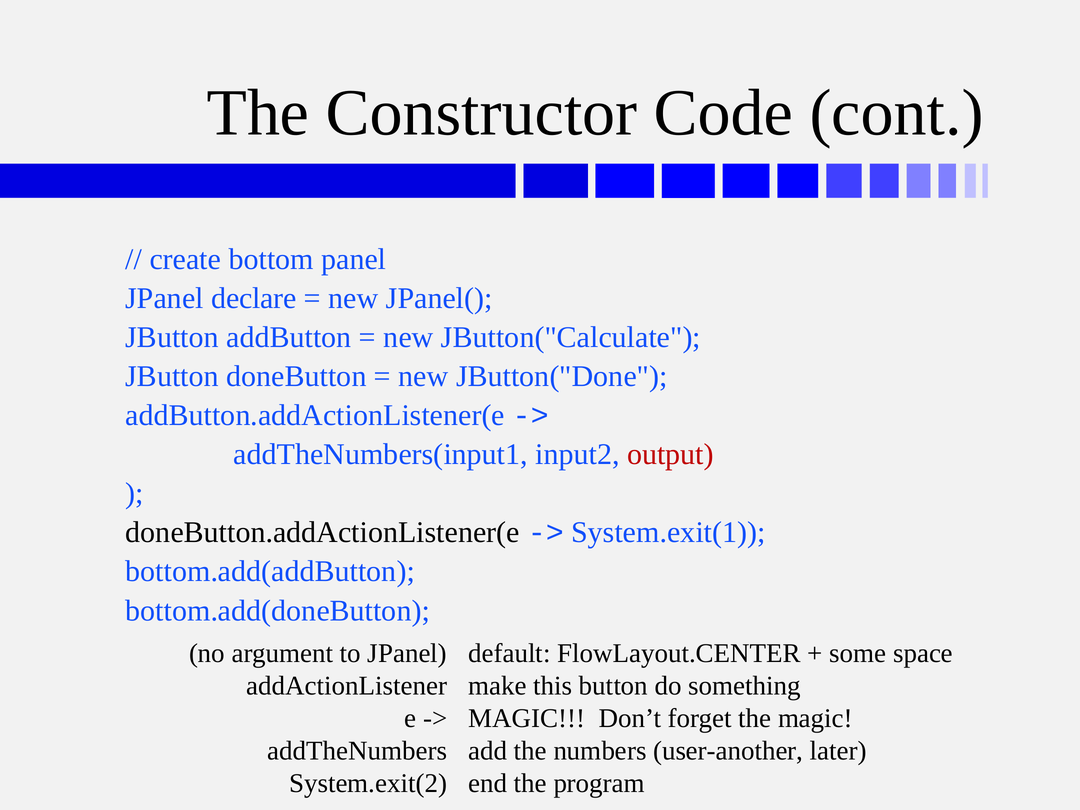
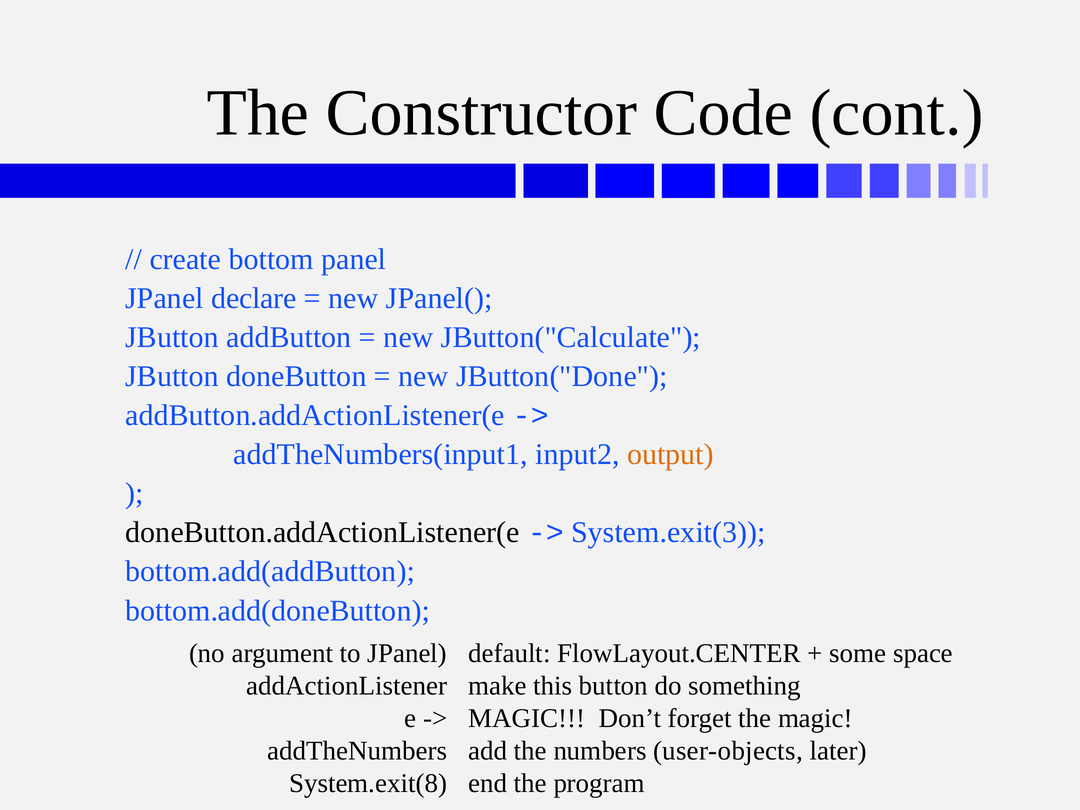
output colour: red -> orange (670, 454)
System.exit(1: System.exit(1 -> System.exit(3 (668, 533)
user-another: user-another -> user-objects (728, 751)
System.exit(2: System.exit(2 -> System.exit(8 (368, 783)
